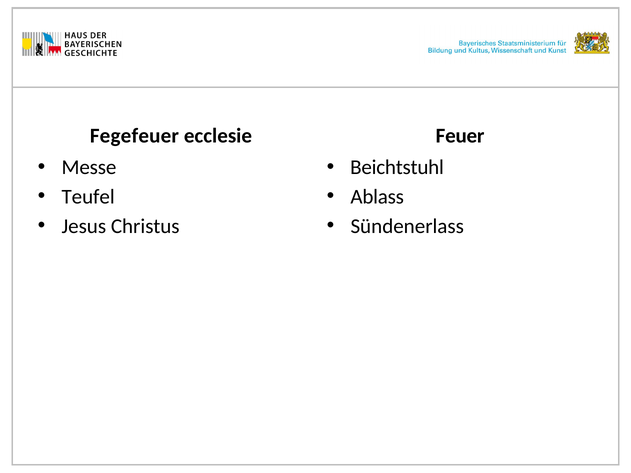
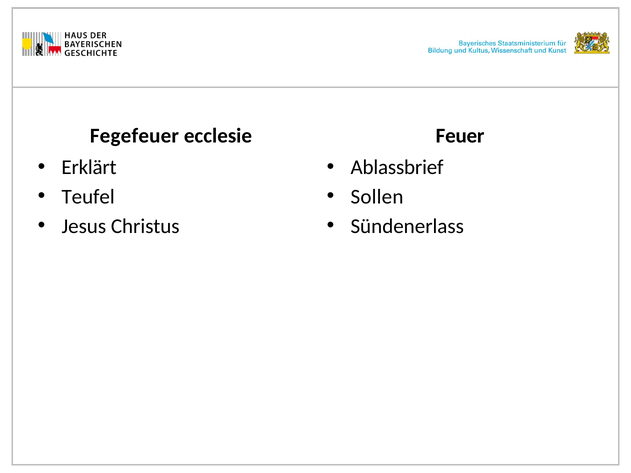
Messe: Messe -> Erklärt (89, 167)
Beichtstuhl: Beichtstuhl -> Ablassbrief (397, 167)
Ablass: Ablass -> Sollen (377, 197)
